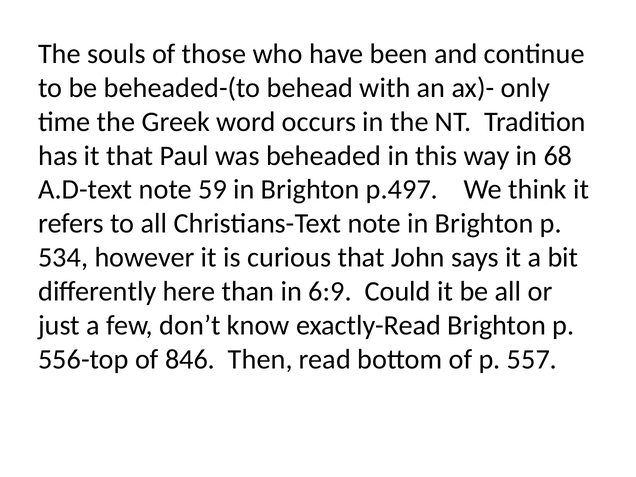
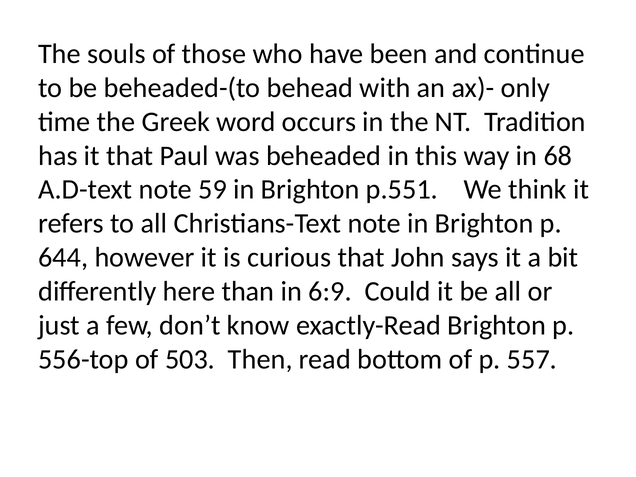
p.497: p.497 -> p.551 (402, 190)
534: 534 -> 644 (63, 257)
846: 846 -> 503 (190, 359)
